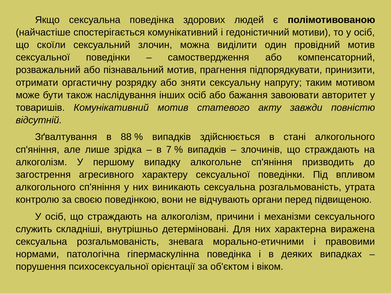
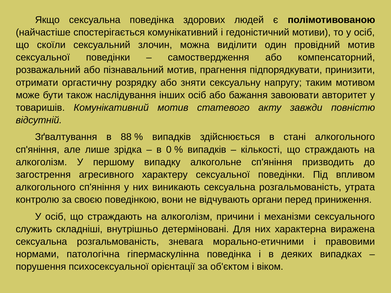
7: 7 -> 0 (169, 150)
злочинів: злочинів -> кількості (262, 150)
підвищеною: підвищеною -> приниження (343, 200)
